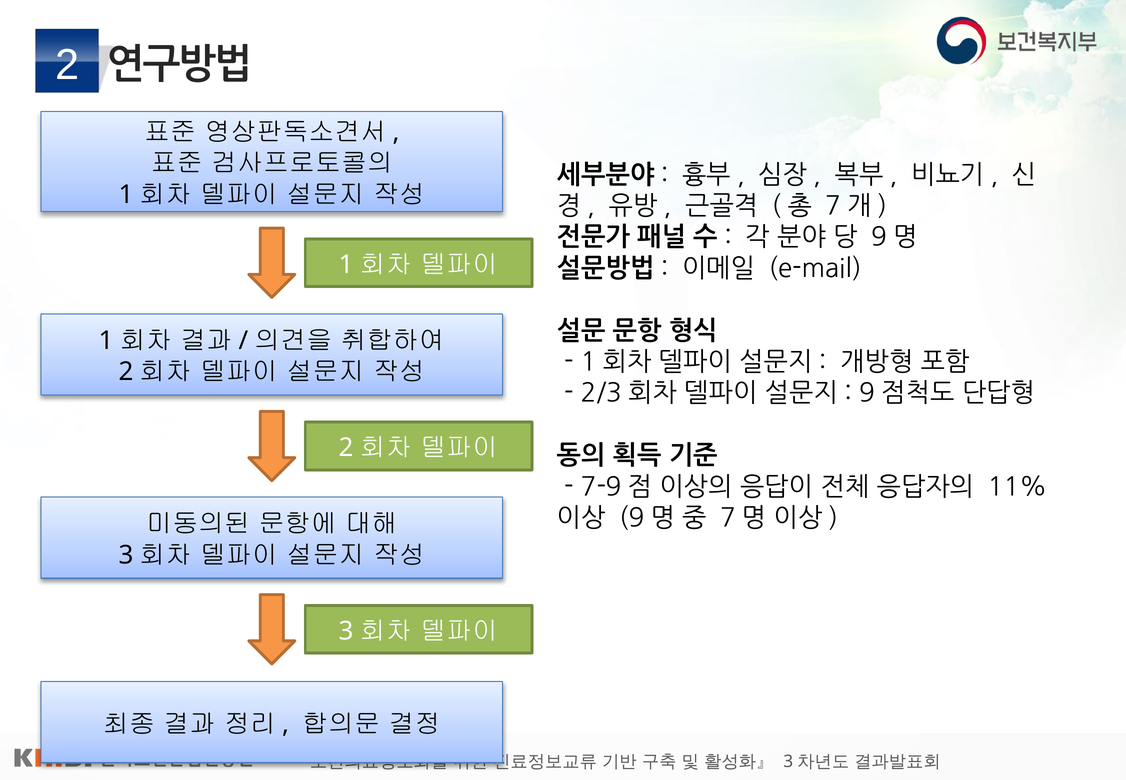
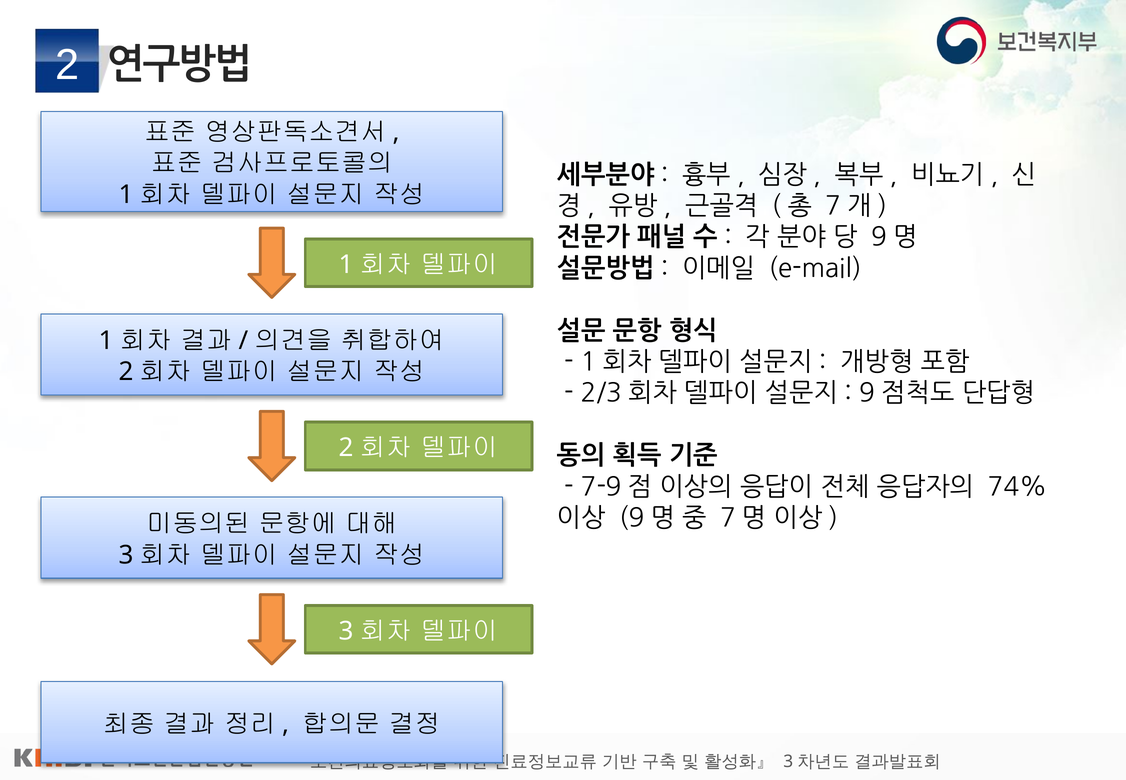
11%: 11% -> 74% (1018, 487)
